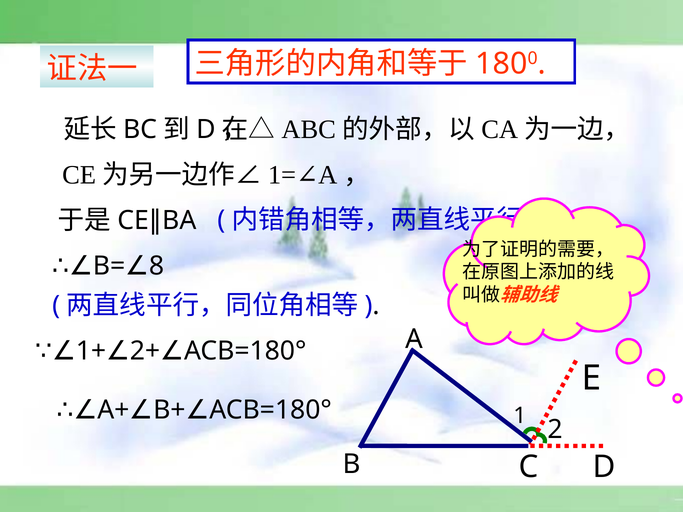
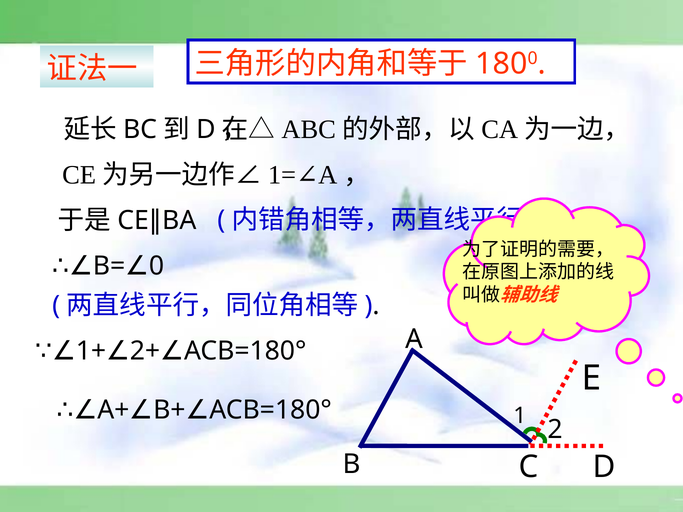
8: 8 -> 0 (157, 266)
